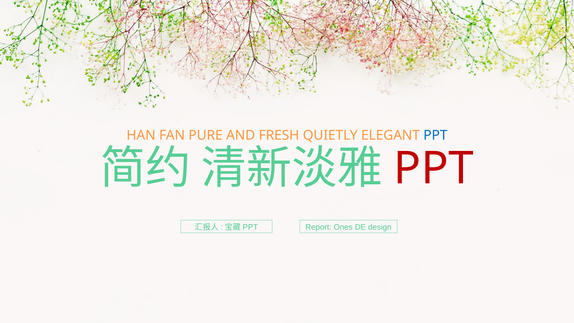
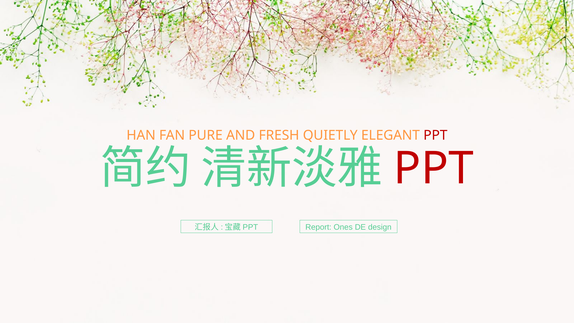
PPT colour: blue -> red (435, 135)
